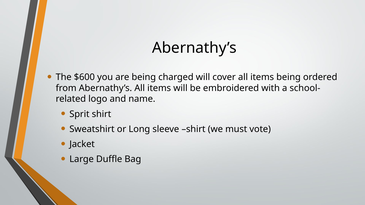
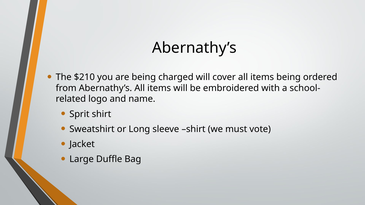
$600: $600 -> $210 (84, 77)
